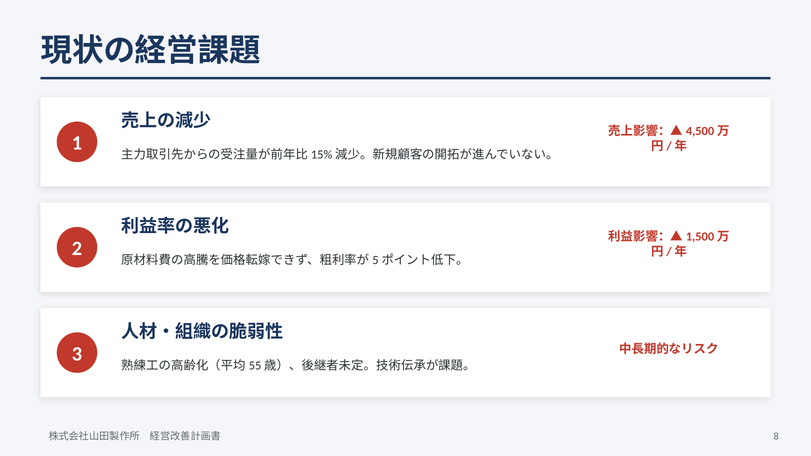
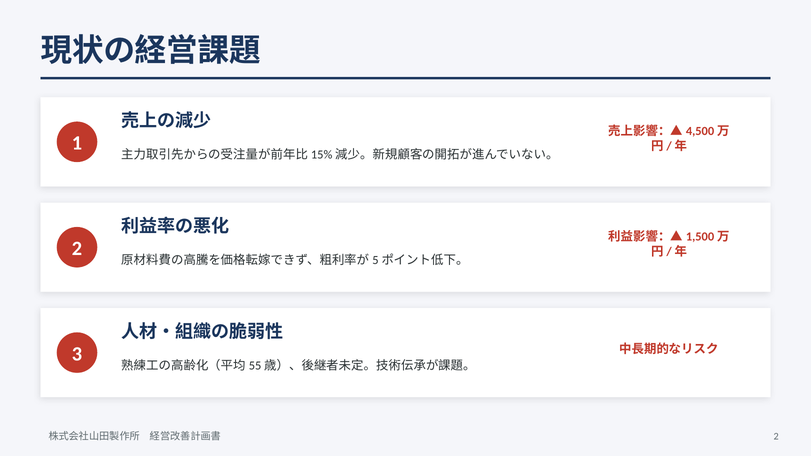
8: 8 -> 2 (776, 437)
